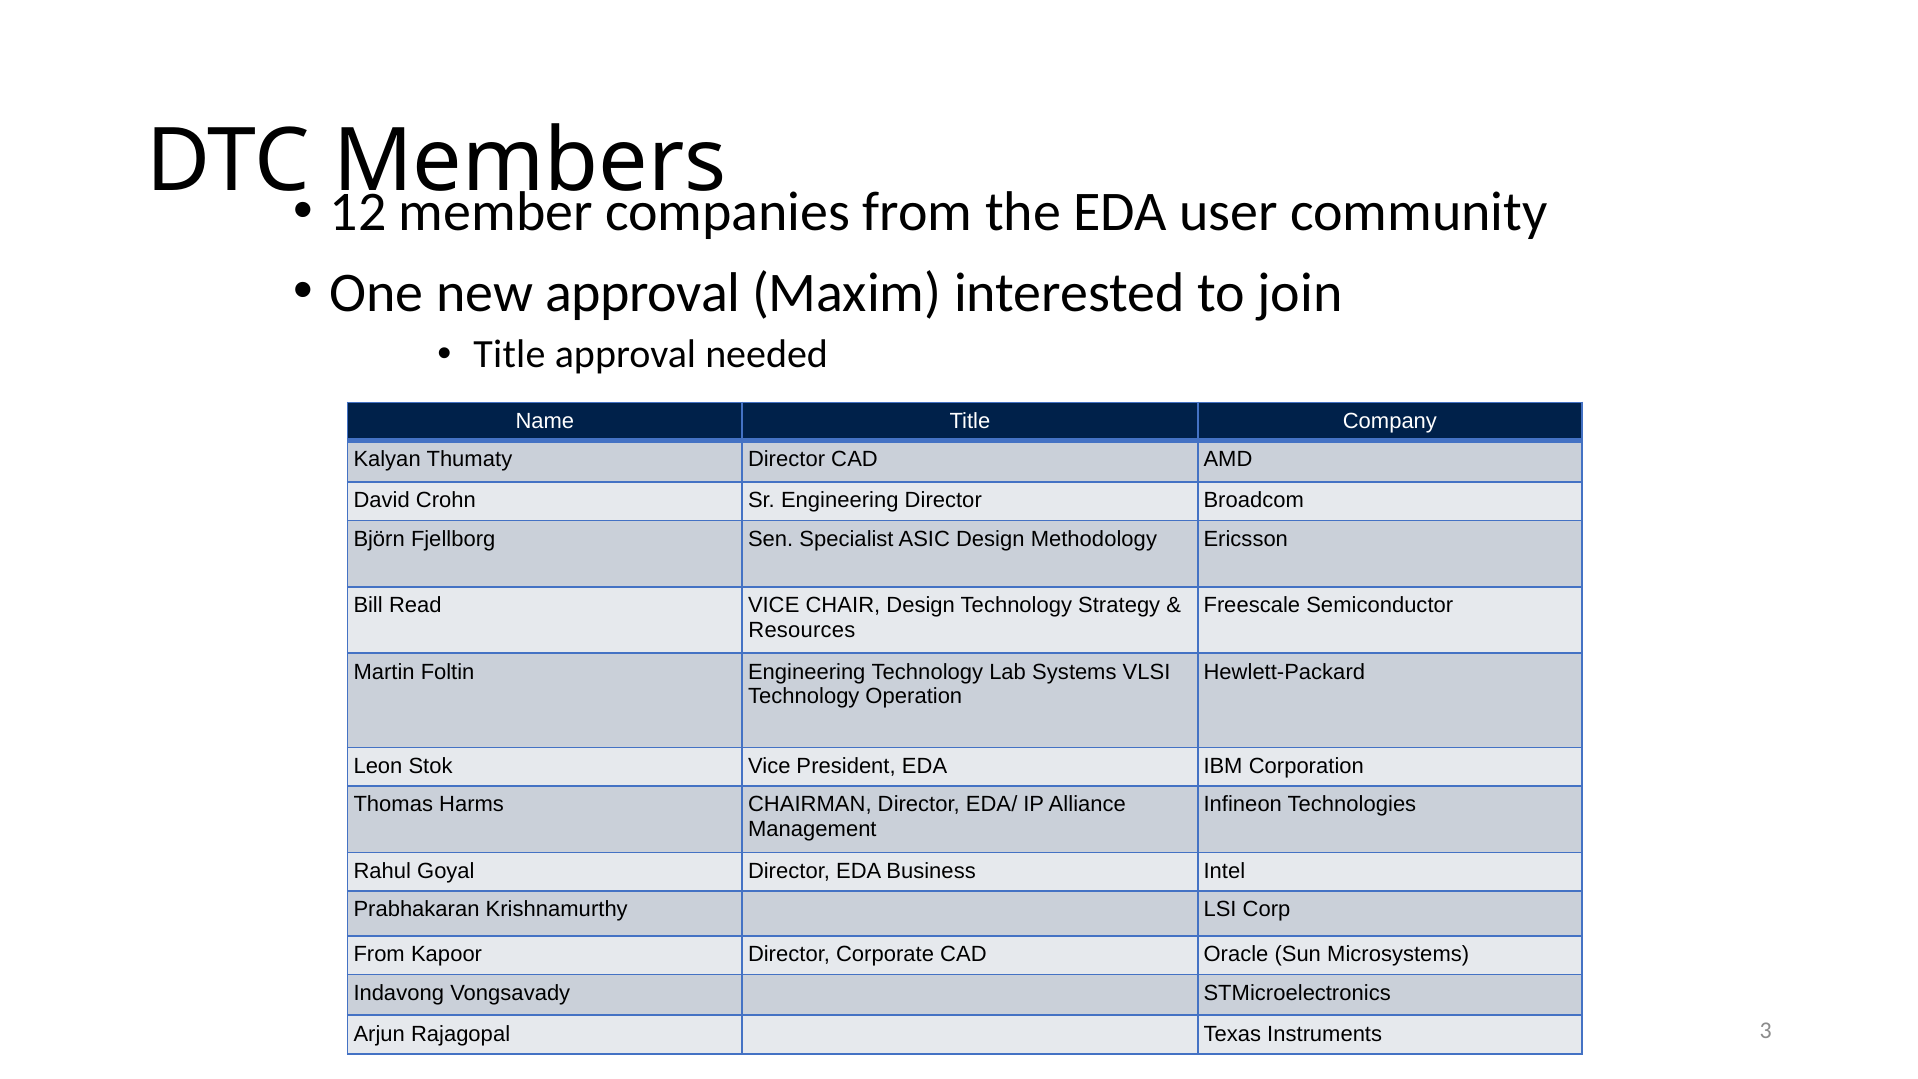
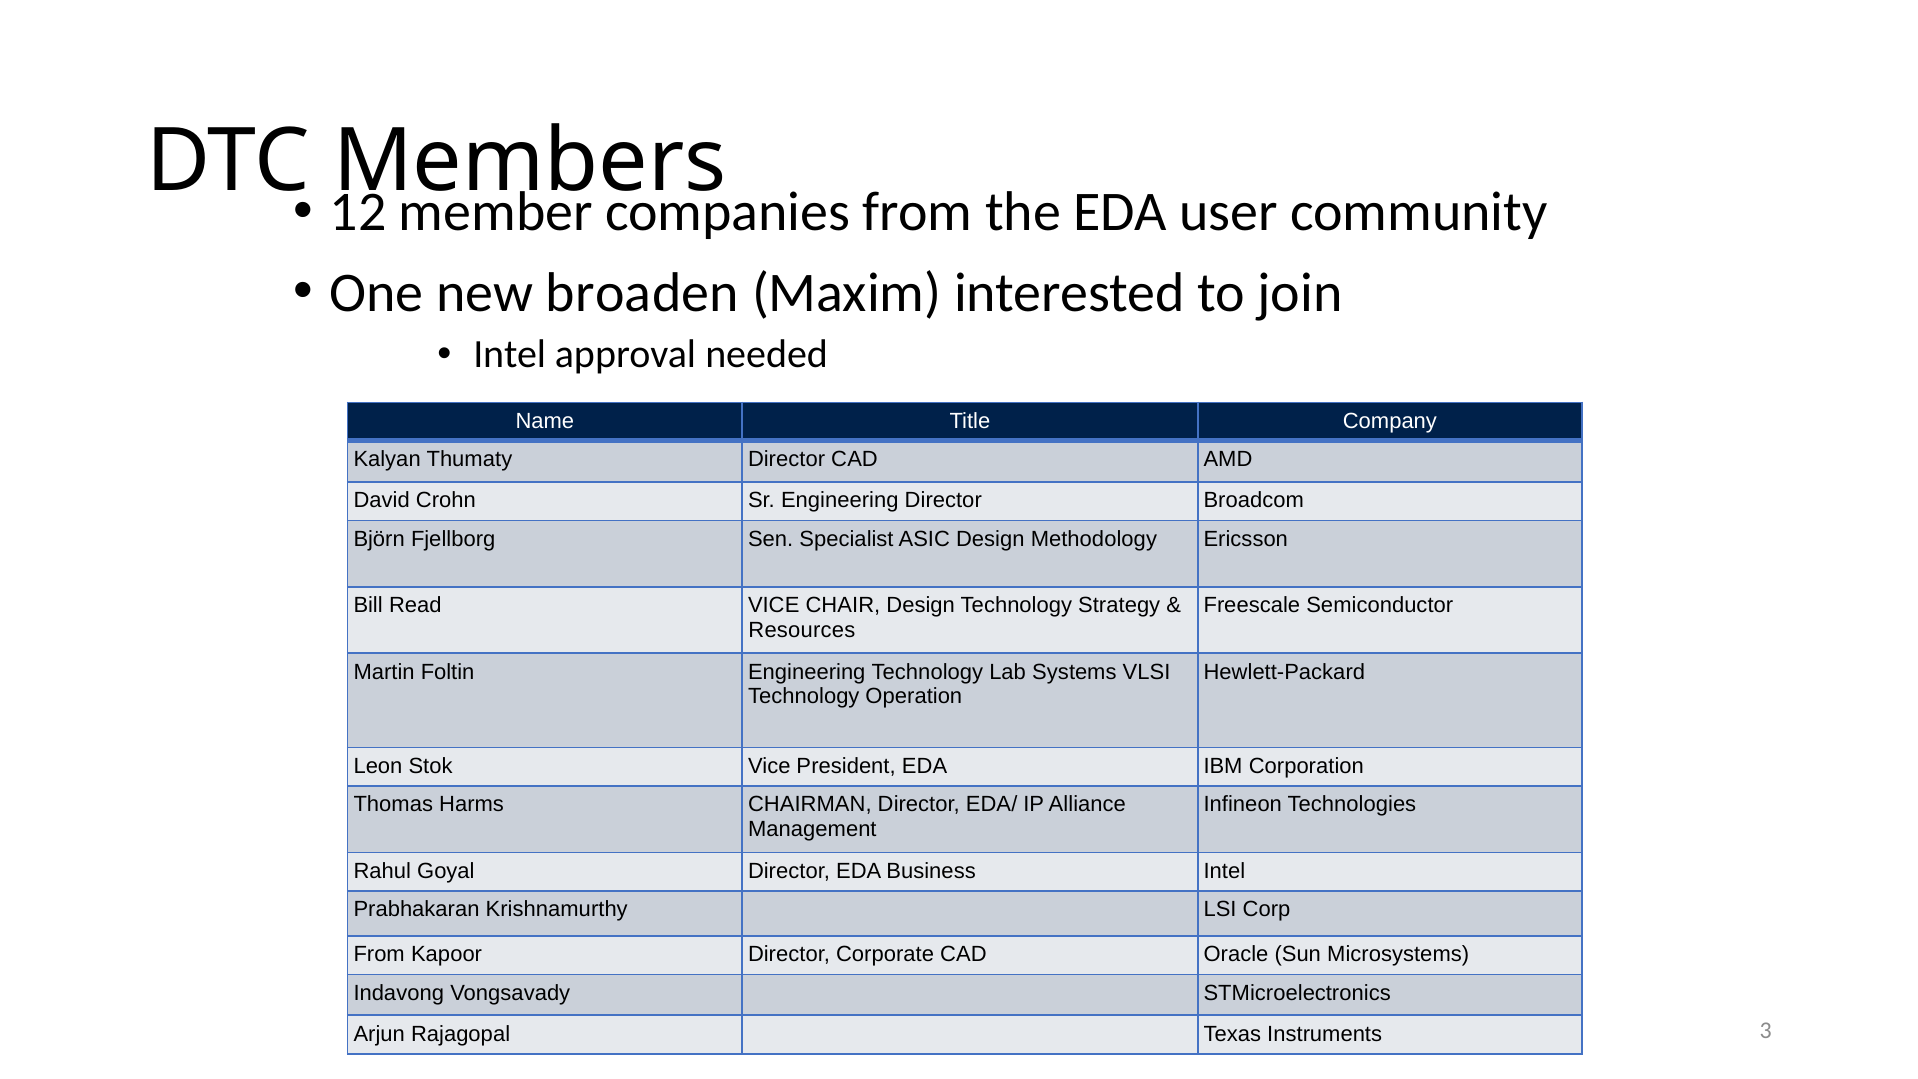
new approval: approval -> broaden (642, 293)
Title: Title -> Intel (510, 354)
